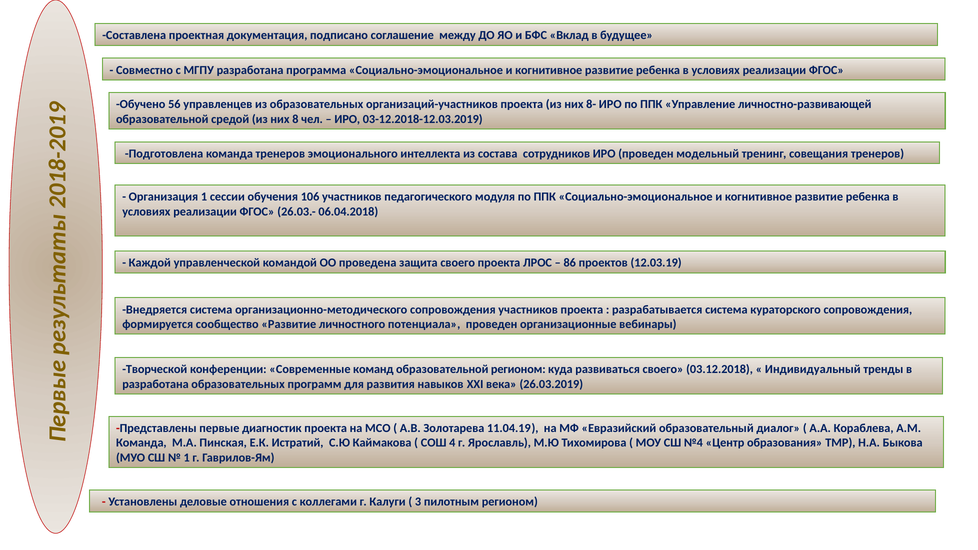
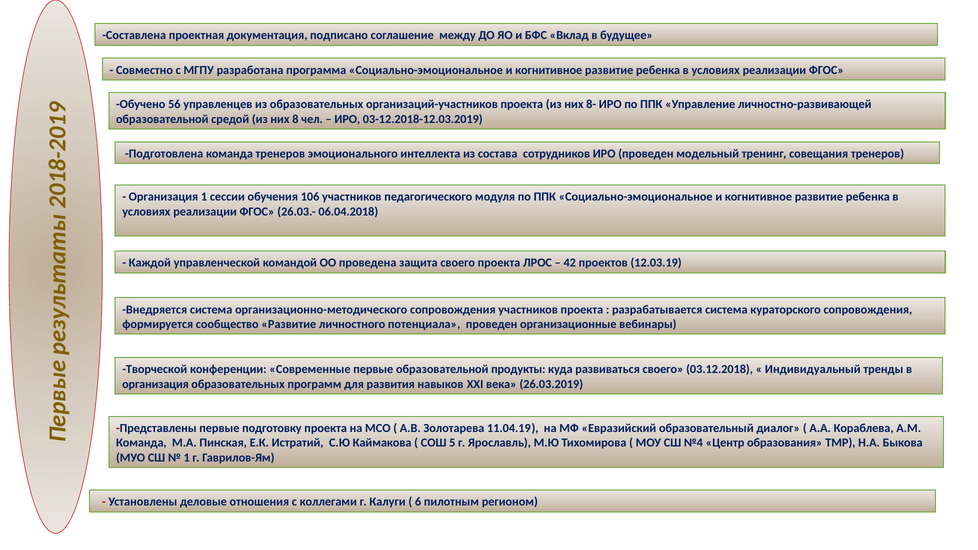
86: 86 -> 42 (570, 263)
Современные команд: команд -> первые (373, 370)
образовательной регионом: регионом -> продукты (518, 370)
разработана: разработана -> организация (156, 384)
диагностик: диагностик -> подготовку (272, 428)
4: 4 -> 5 (452, 443)
3: 3 -> 6 (418, 502)
